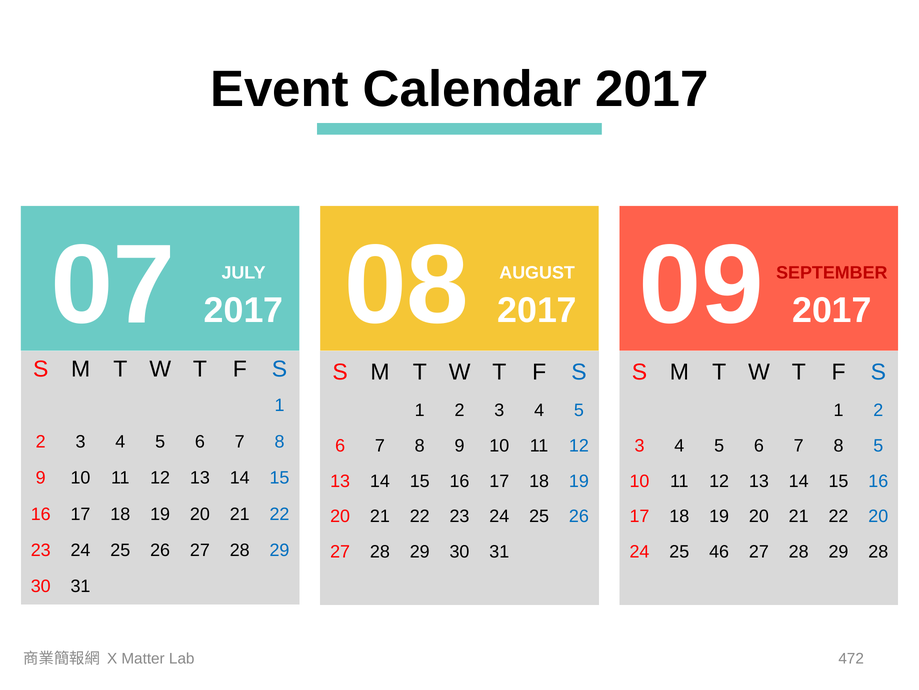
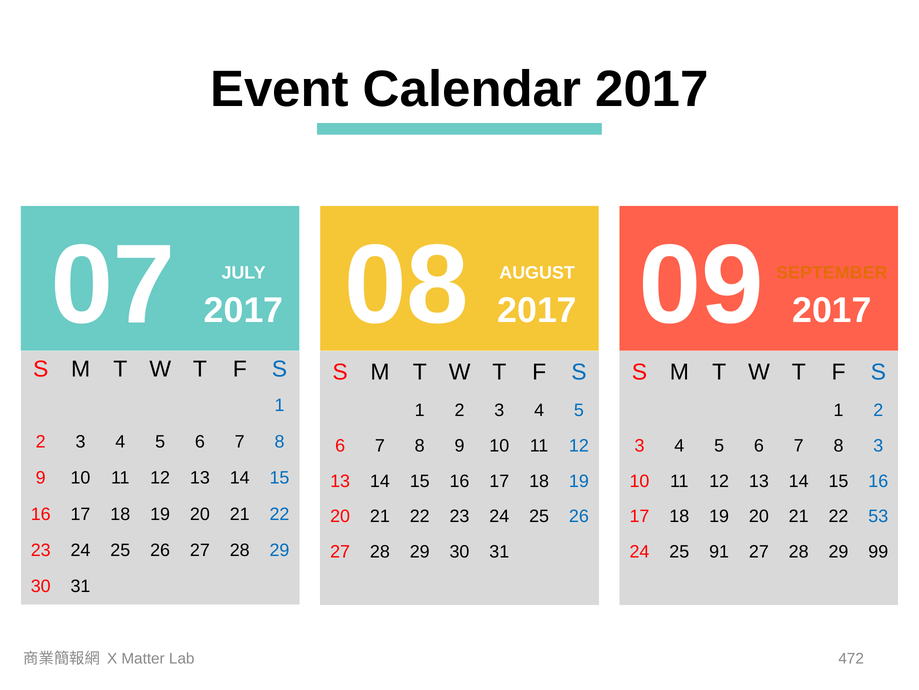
SEPTEMBER colour: red -> orange (832, 272)
8 5: 5 -> 3 (878, 445)
22 20: 20 -> 53 (878, 516)
46: 46 -> 91 (719, 551)
29 28: 28 -> 99 (878, 551)
